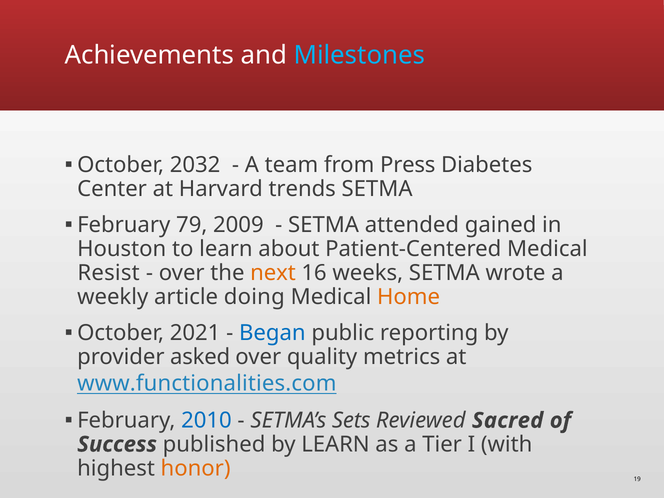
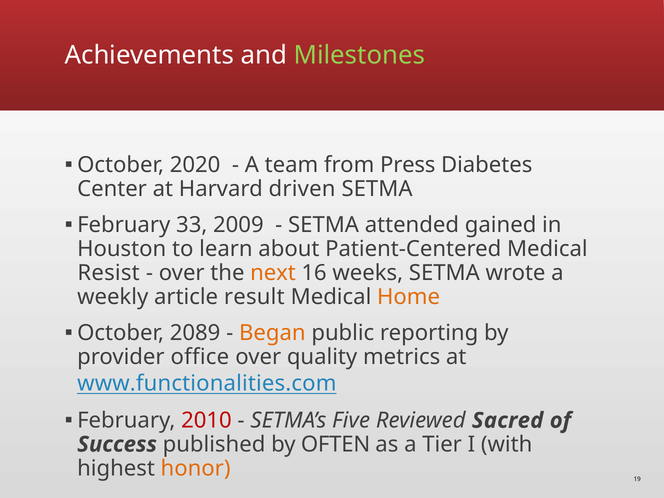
Milestones colour: light blue -> light green (359, 55)
2032: 2032 -> 2020 (195, 165)
trends: trends -> driven (302, 189)
79: 79 -> 33 (192, 225)
doing: doing -> result (254, 297)
2021: 2021 -> 2089 (195, 333)
Began colour: blue -> orange (272, 333)
asked: asked -> office (200, 357)
2010 colour: blue -> red (206, 420)
Sets: Sets -> Five (351, 420)
by LEARN: LEARN -> OFTEN (336, 444)
